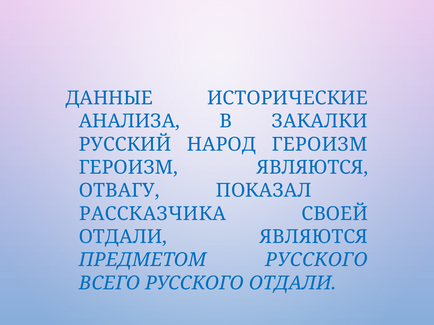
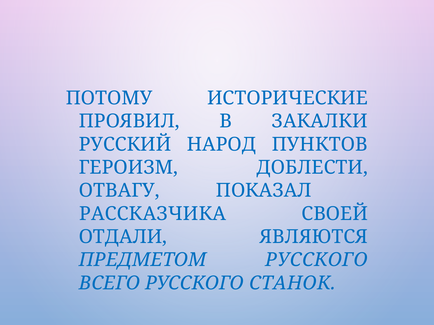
ДАННЫЕ: ДАННЫЕ -> ПОТОМУ (109, 98)
АНАЛИЗА: АНАЛИЗА -> ПРОЯВИЛ (129, 121)
НАРОД ГЕРОИЗМ: ГЕРОИЗМ -> ПУНКТОВ (320, 145)
ГЕРОИЗМ ЯВЛЯЮТСЯ: ЯВЛЯЮТСЯ -> ДОБЛЕСТИ (312, 168)
РУССКОГО ОТДАЛИ: ОТДАЛИ -> СТАНОК (292, 283)
